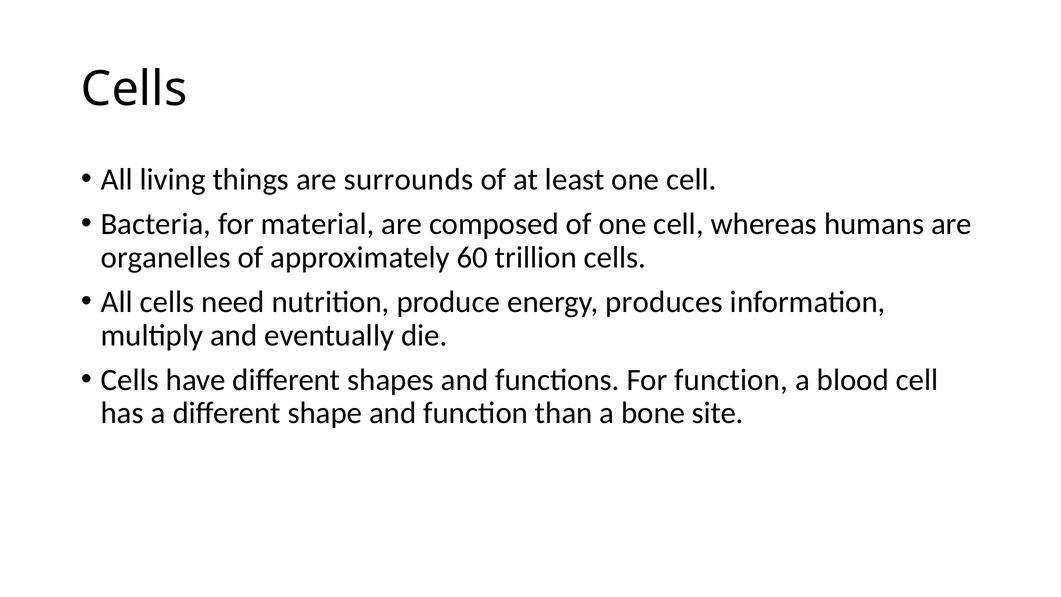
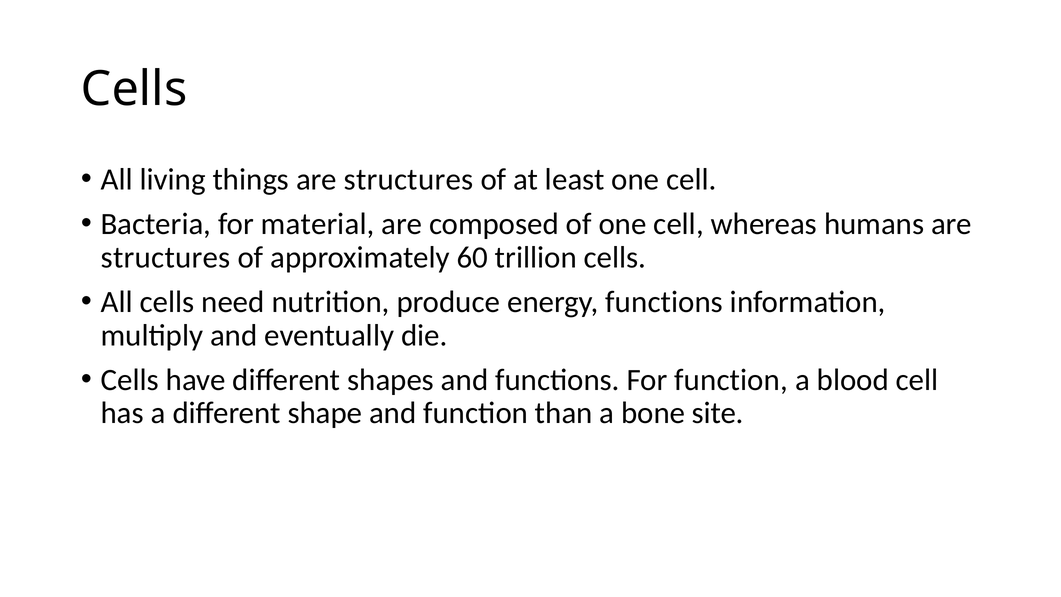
things are surrounds: surrounds -> structures (408, 179)
organelles: organelles -> structures (166, 257)
energy produces: produces -> functions (664, 302)
